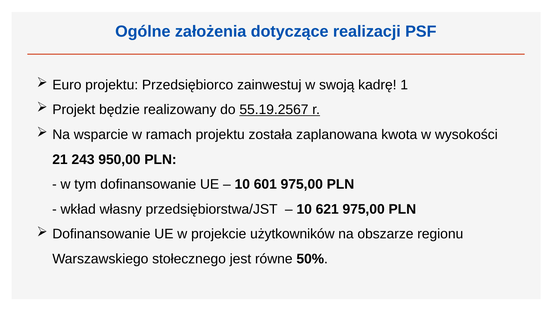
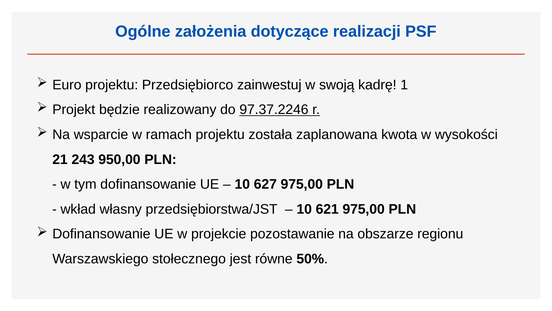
55.19.2567: 55.19.2567 -> 97.37.2246 (274, 110)
601: 601 -> 627 (265, 184)
użytkowników: użytkowników -> pozostawanie (292, 234)
